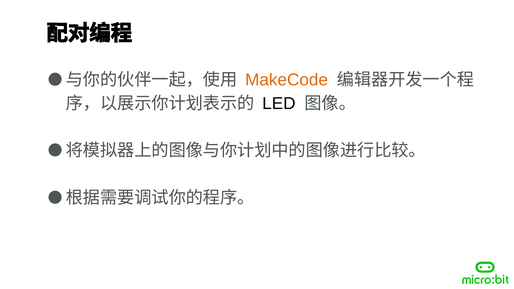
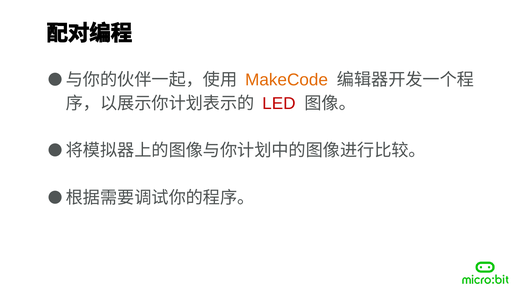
LED colour: black -> red (279, 103)
